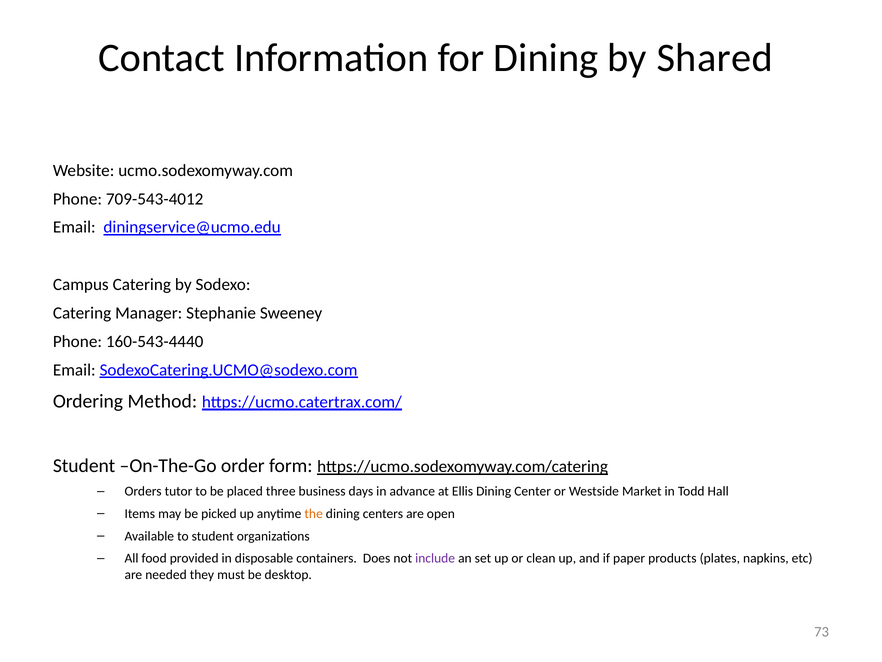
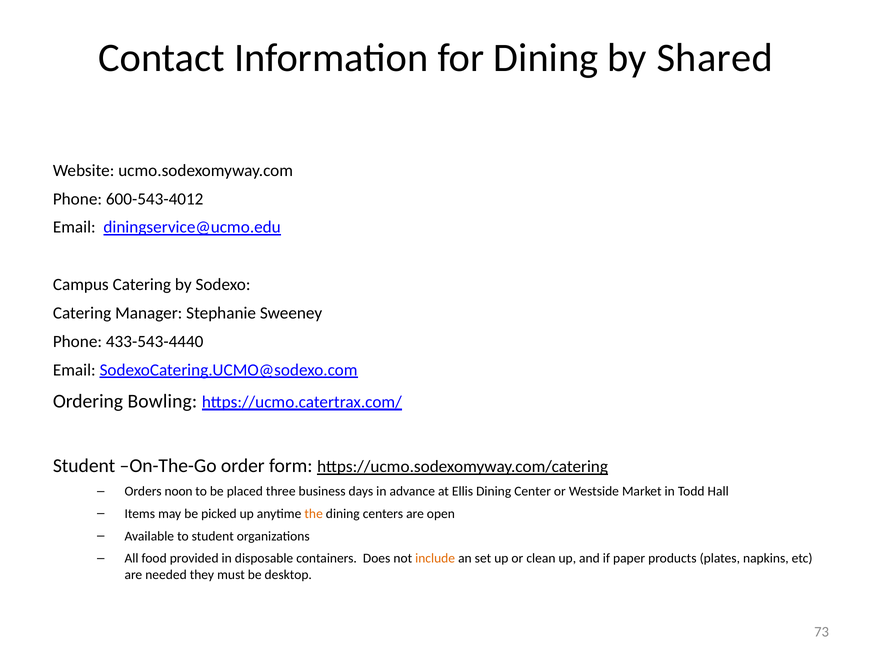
709-543-4012: 709-543-4012 -> 600-543-4012 (155, 199)
160-543-4440: 160-543-4440 -> 433-543-4440 (155, 341)
Method: Method -> Bowling (162, 401)
tutor: tutor -> noon (179, 491)
include colour: purple -> orange (435, 558)
